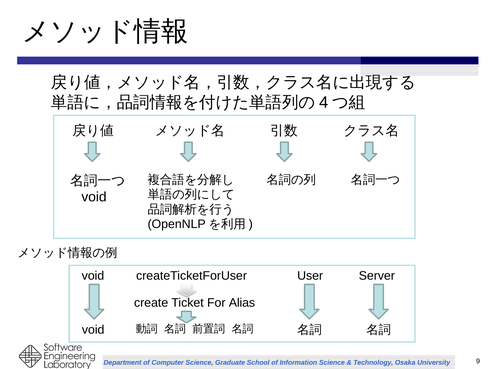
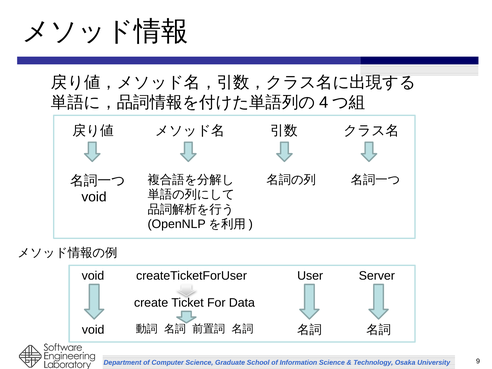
Alias: Alias -> Data (242, 303)
